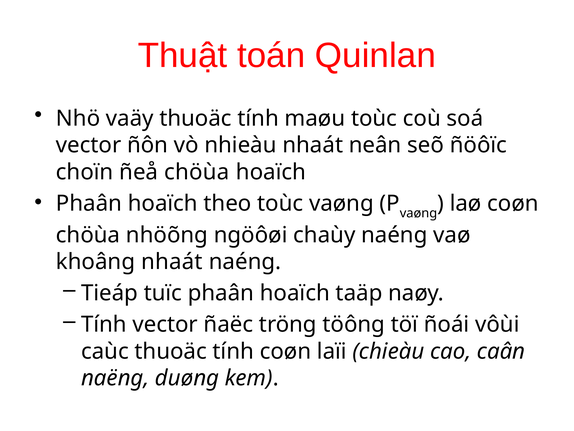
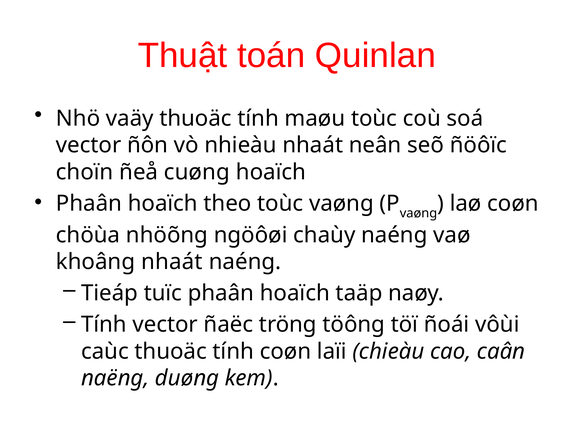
ñeå chöùa: chöùa -> cuøng (197, 172)
